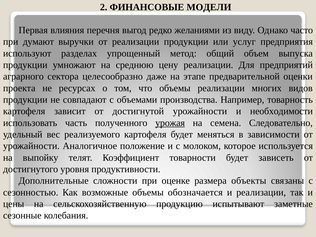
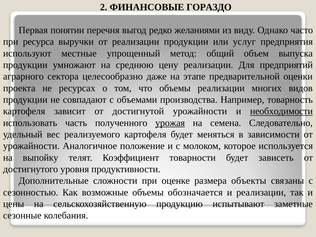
МОДЕЛИ: МОДЕЛИ -> ГОРАЗДО (209, 7)
влияния: влияния -> понятии (67, 30)
думают: думают -> ресурса (38, 42)
разделах: разделах -> местные (79, 53)
необходимости underline: none -> present (281, 111)
